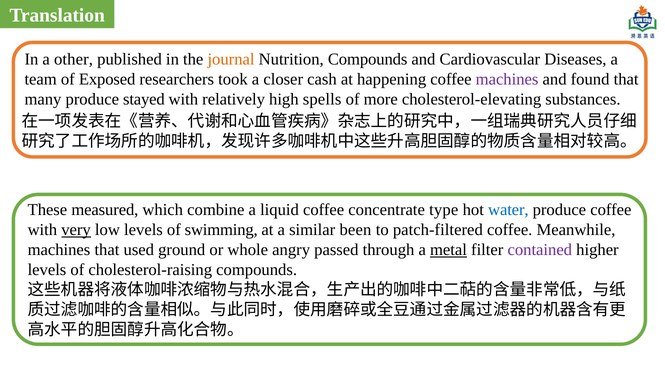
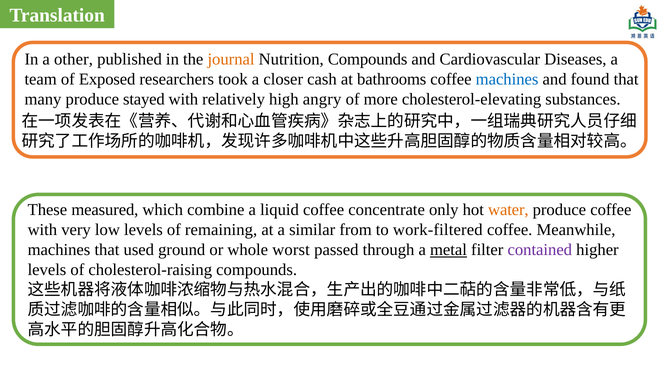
happening: happening -> bathrooms (392, 79)
machines colour: purple -> blue (507, 79)
spells: spells -> angry (322, 99)
type: type -> only (444, 210)
water colour: blue -> orange (508, 210)
very underline: present -> none (76, 230)
swimming: swimming -> remaining (221, 230)
been: been -> from (356, 230)
patch-filtered: patch-filtered -> work-filtered (438, 230)
angry: angry -> worst (291, 250)
